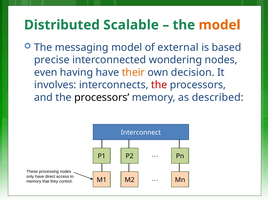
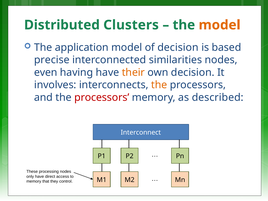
Scalable: Scalable -> Clusters (131, 25)
messaging: messaging -> application (82, 47)
of external: external -> decision (178, 47)
wondering: wondering -> similarities (175, 60)
the colour: red -> orange (159, 85)
processors colour: black -> red (102, 97)
